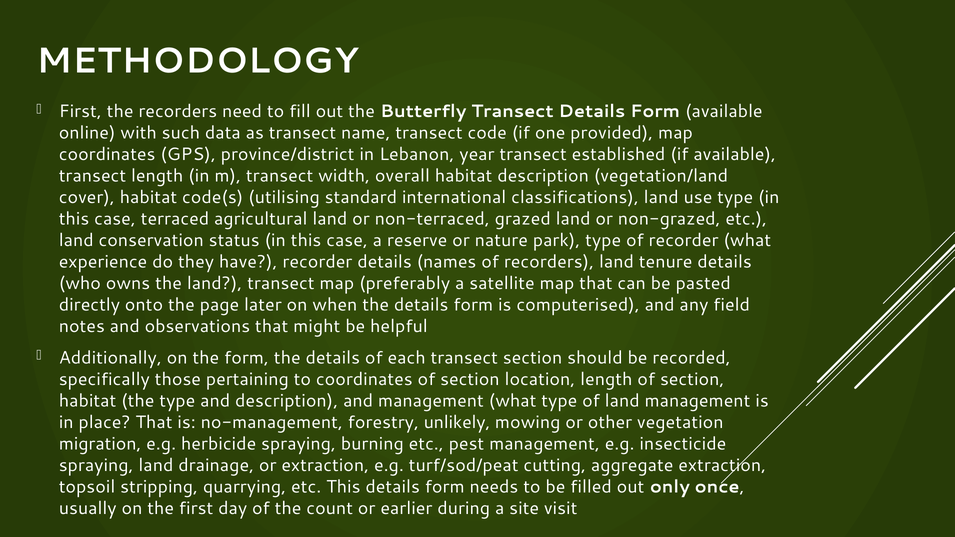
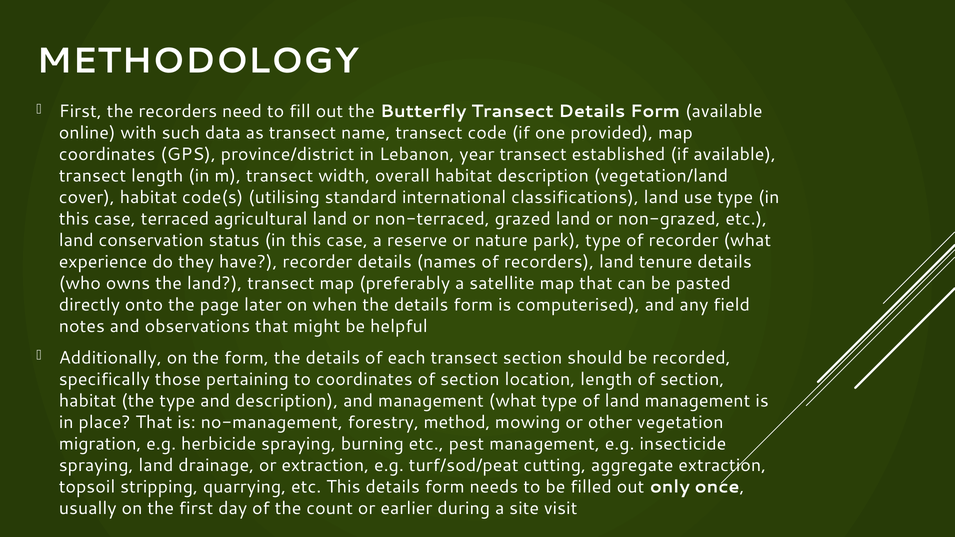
unlikely: unlikely -> method (457, 422)
